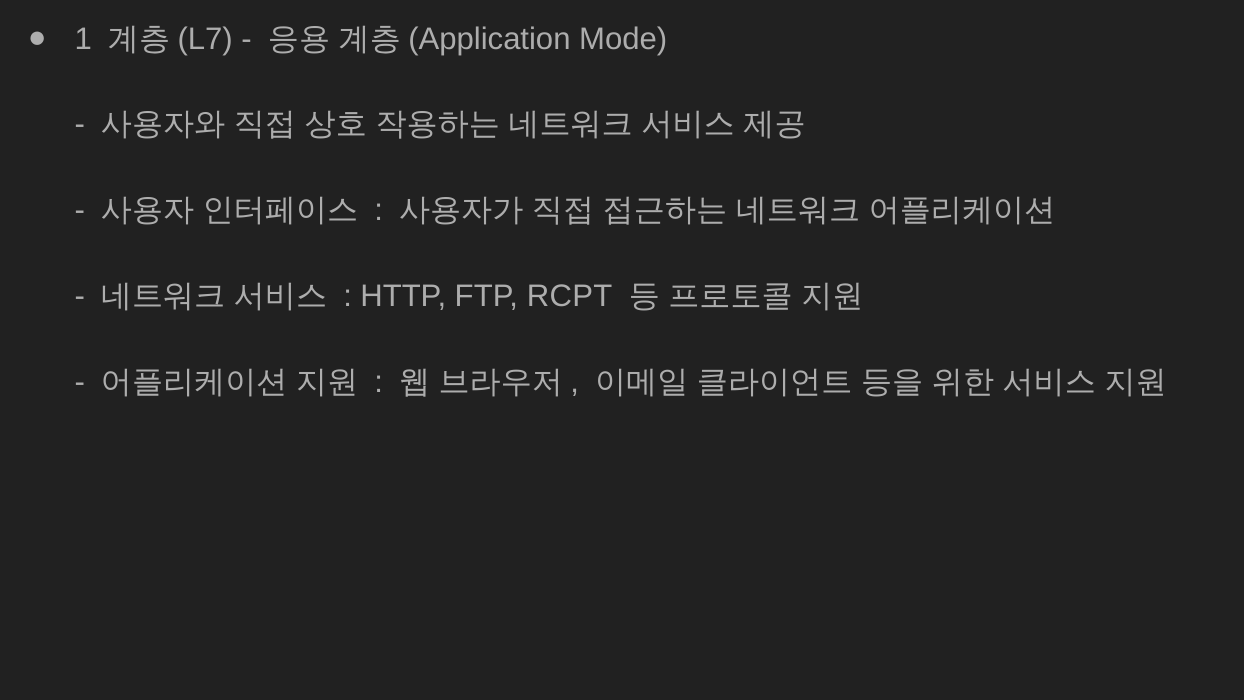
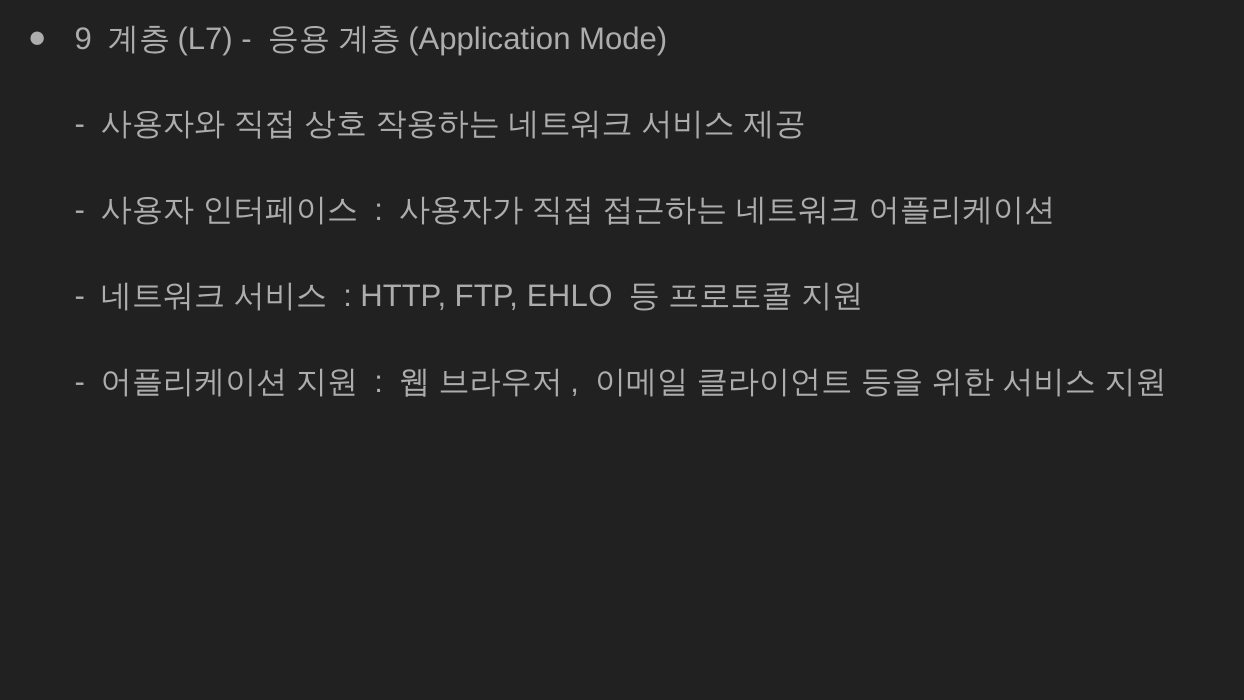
1: 1 -> 9 (83, 39)
RCPT: RCPT -> EHLO (570, 296)
